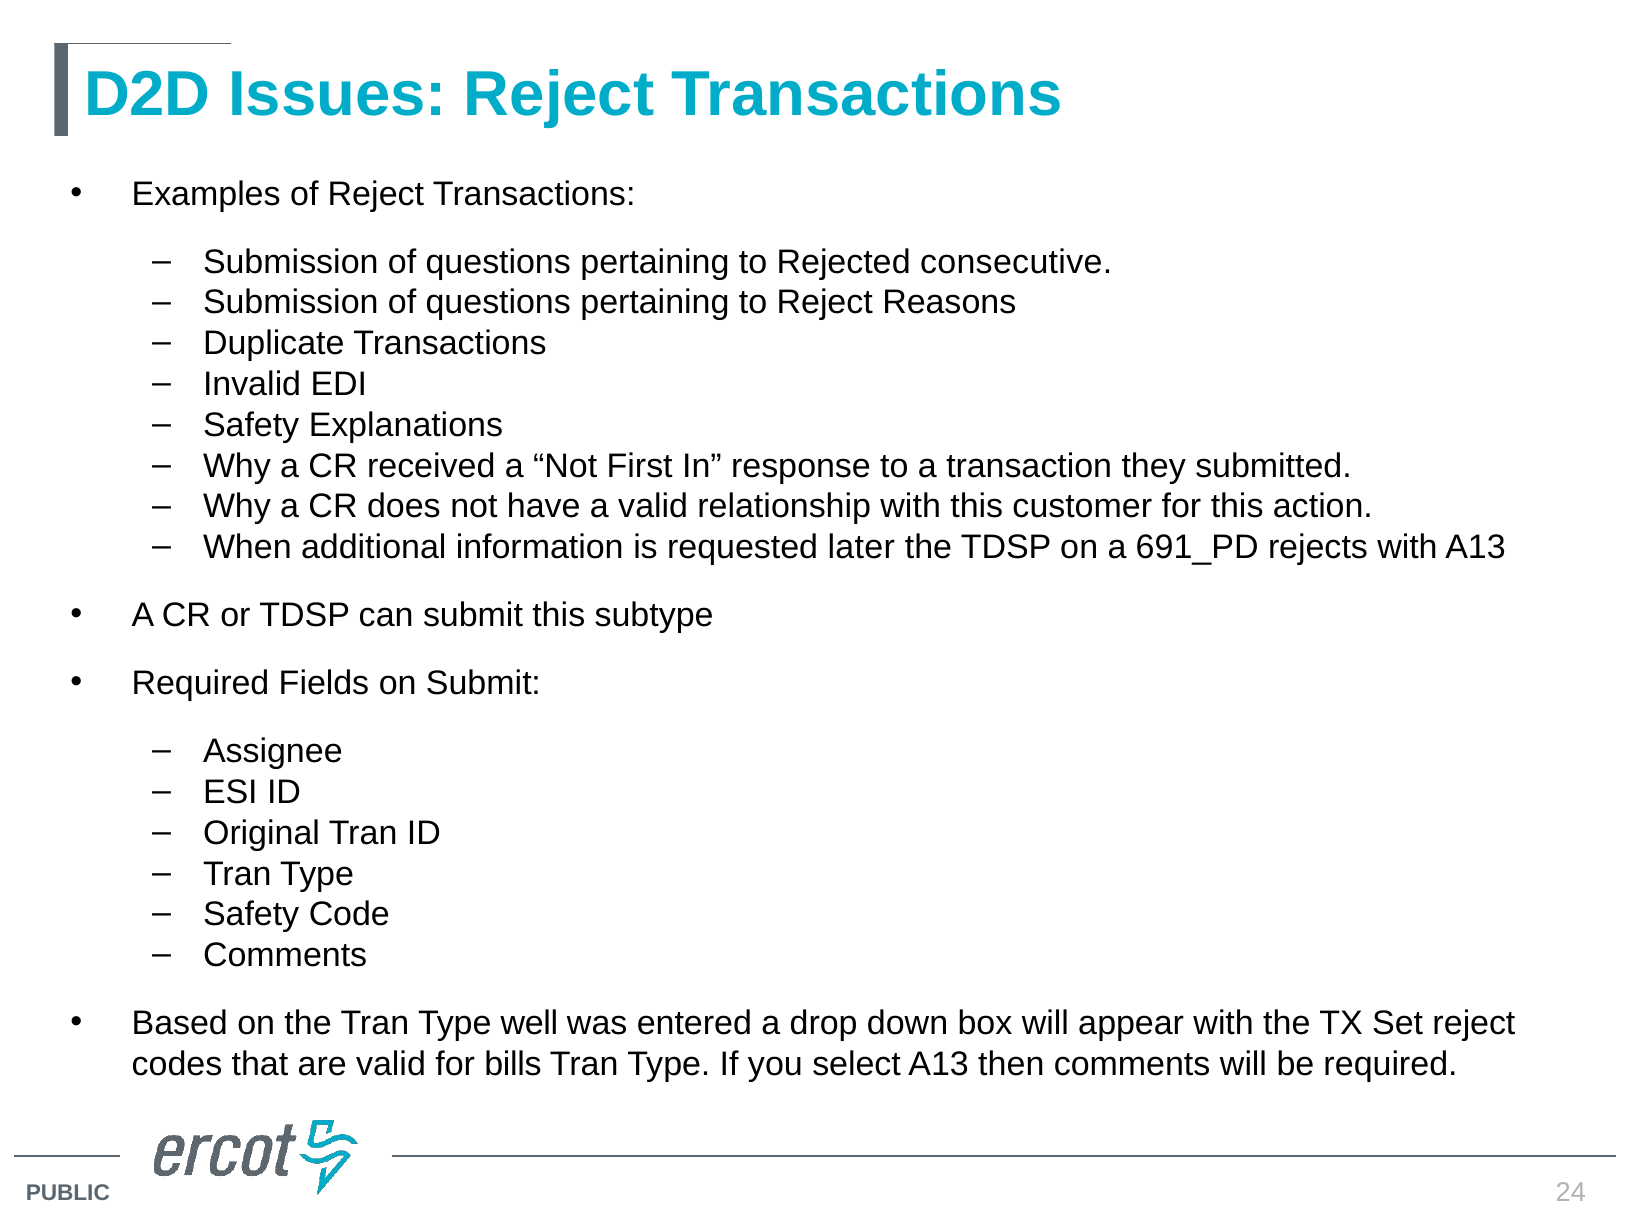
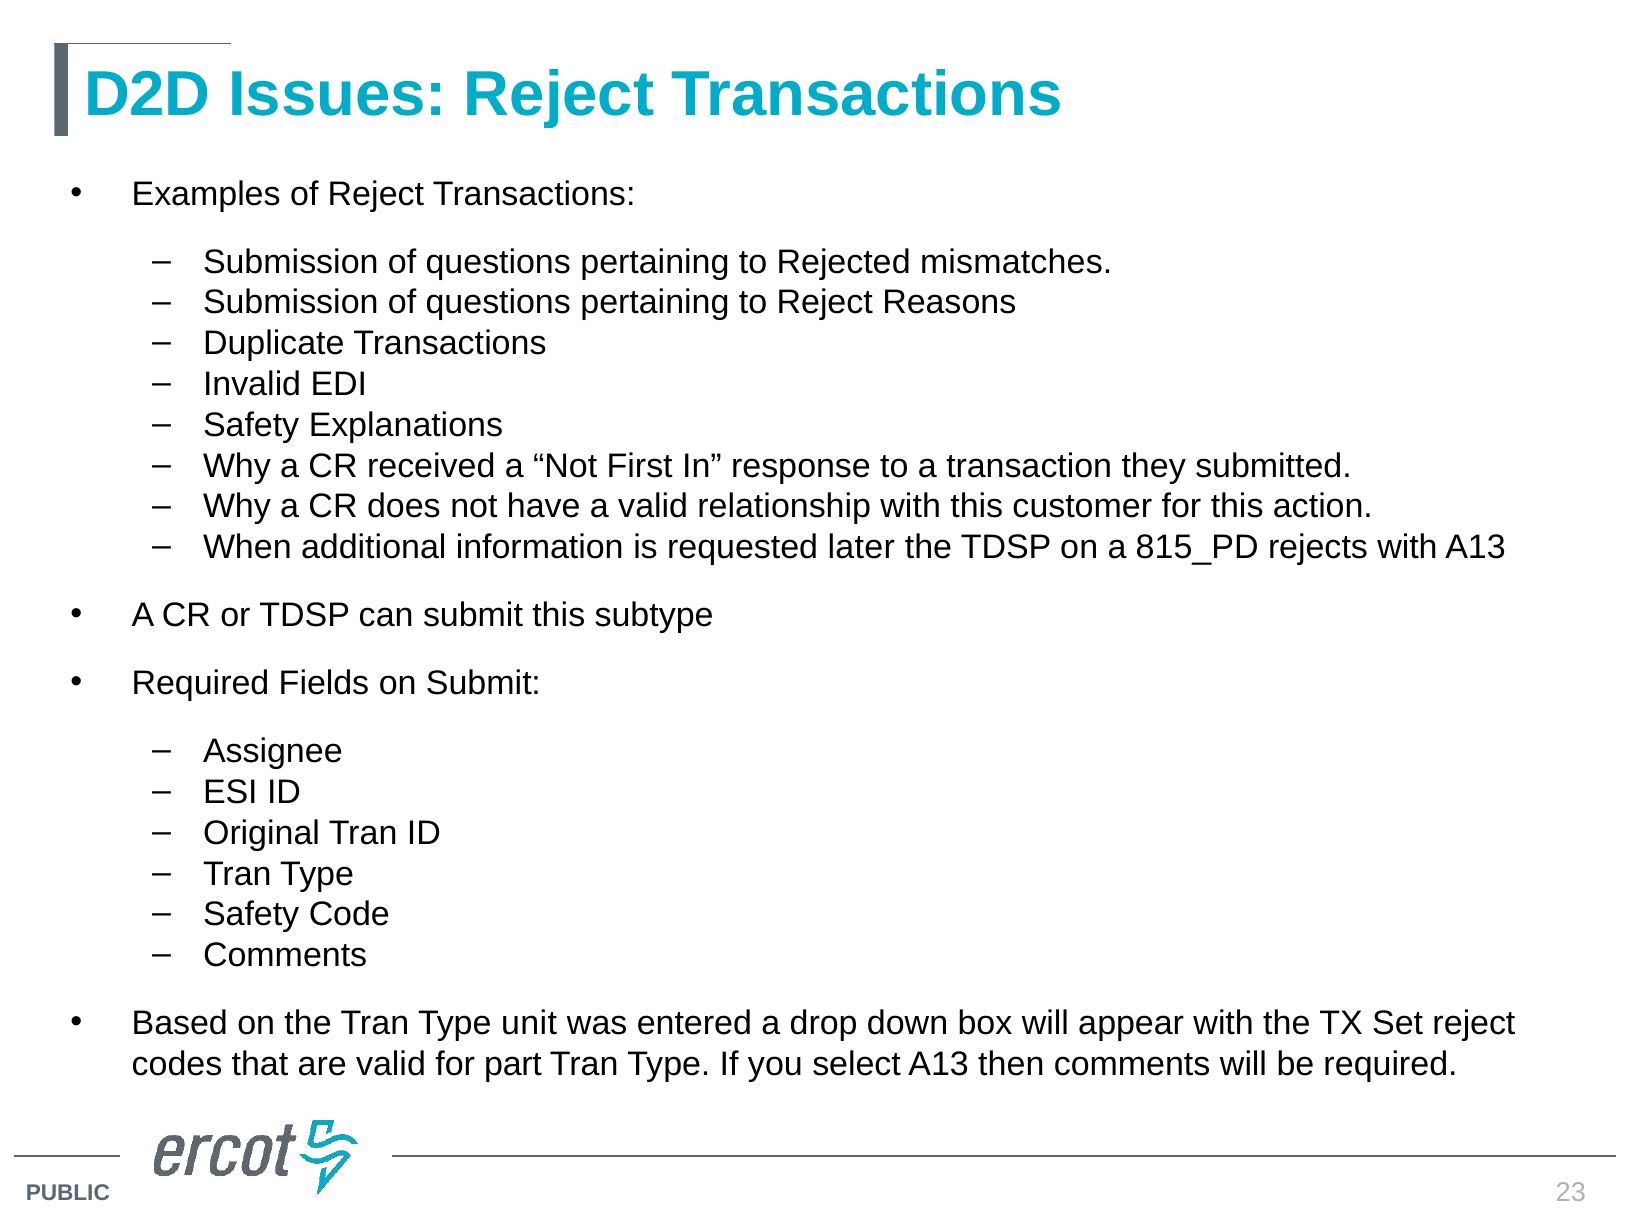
consecutive: consecutive -> mismatches (1016, 262)
691_PD: 691_PD -> 815_PD (1197, 548)
well: well -> unit (529, 1023)
bills: bills -> part (513, 1064)
24: 24 -> 23 (1571, 1193)
